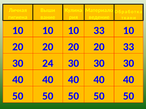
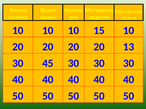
10 33: 33 -> 15 (99, 31)
20 33: 33 -> 13 (129, 47)
24: 24 -> 45 (48, 64)
